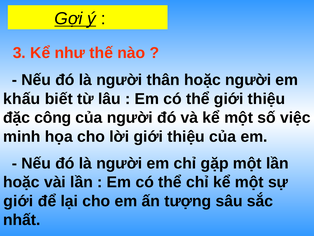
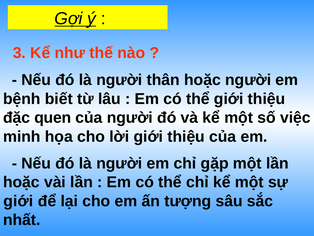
khấu: khấu -> bệnh (22, 99)
công: công -> quen (53, 118)
